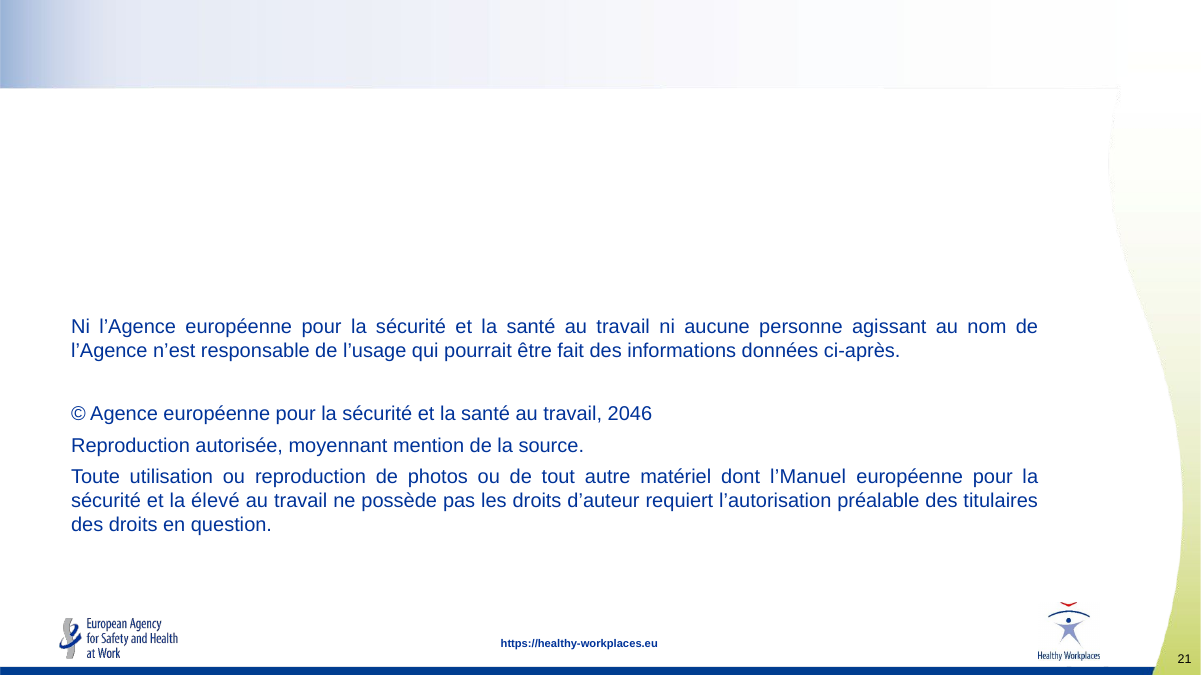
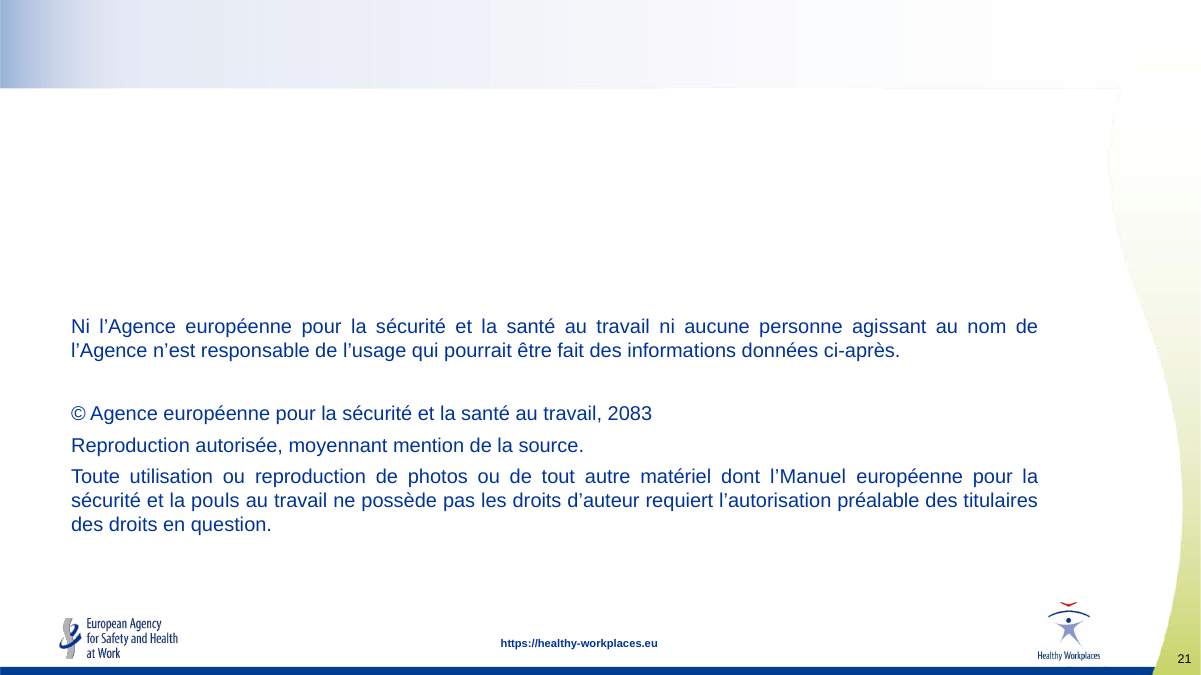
2046: 2046 -> 2083 (630, 415)
élevé: élevé -> pouls (215, 502)
